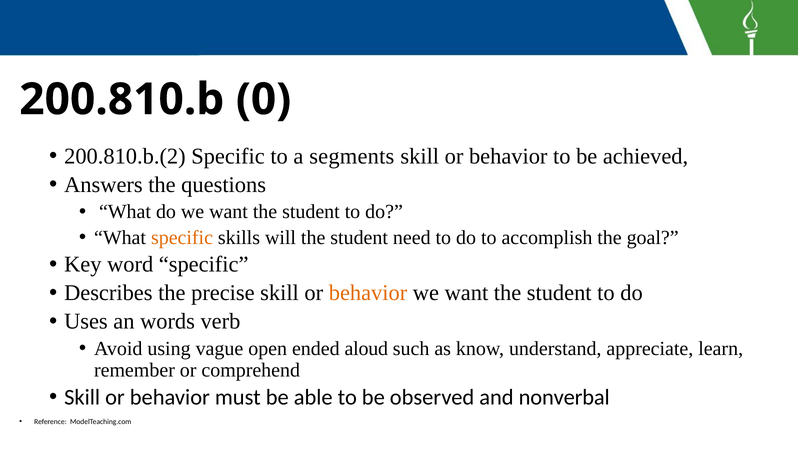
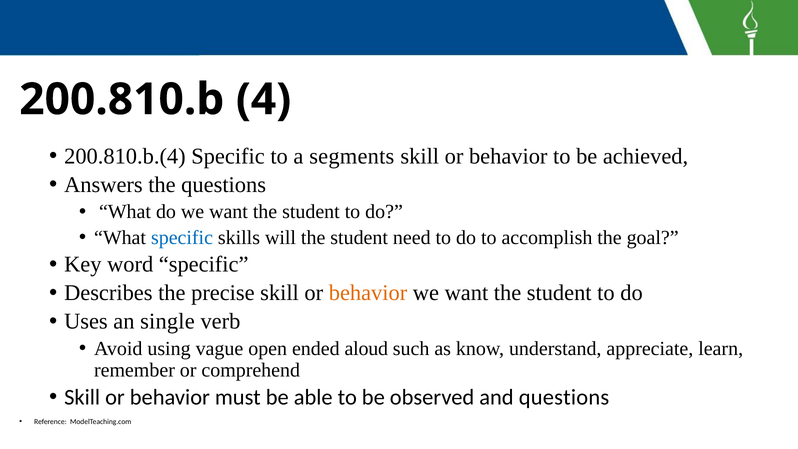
0: 0 -> 4 (264, 99)
200.810.b.(2: 200.810.b.(2 -> 200.810.b.(4 (125, 156)
specific colour: orange -> blue (182, 237)
words: words -> single (167, 321)
and nonverbal: nonverbal -> questions (564, 397)
